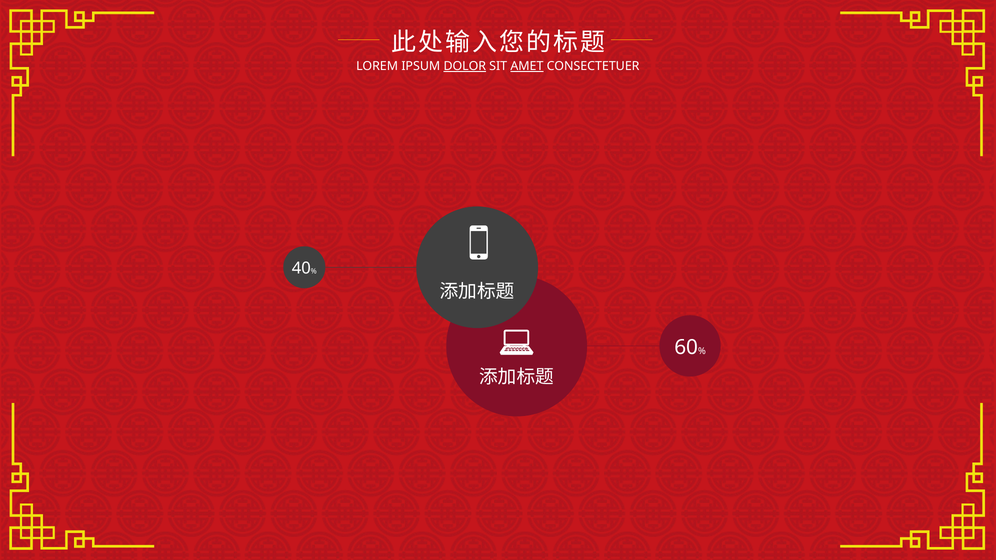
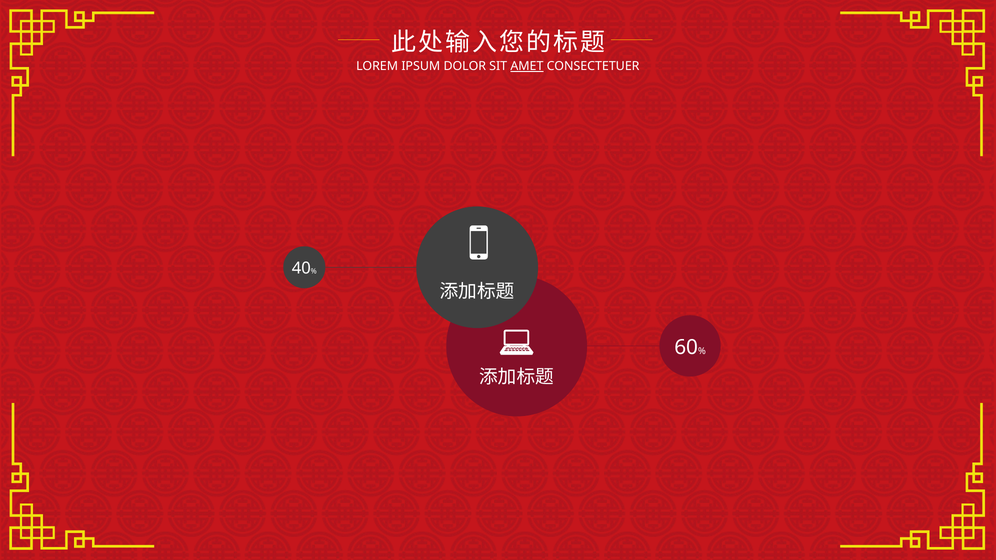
DOLOR underline: present -> none (465, 66)
